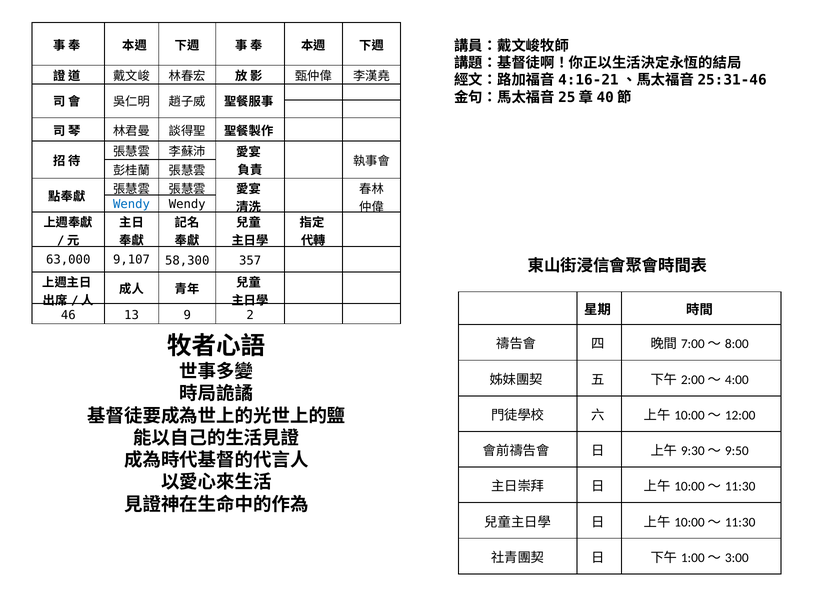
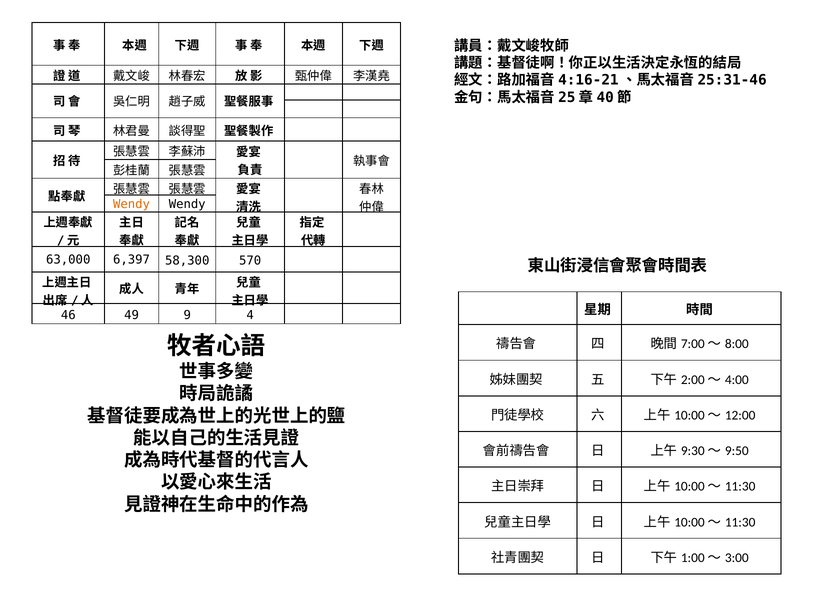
Wendy colour: blue -> orange (132, 204)
9,107: 9,107 -> 6,397 (132, 260)
357: 357 -> 570 (250, 261)
13: 13 -> 49 (132, 315)
2: 2 -> 4 (250, 315)
